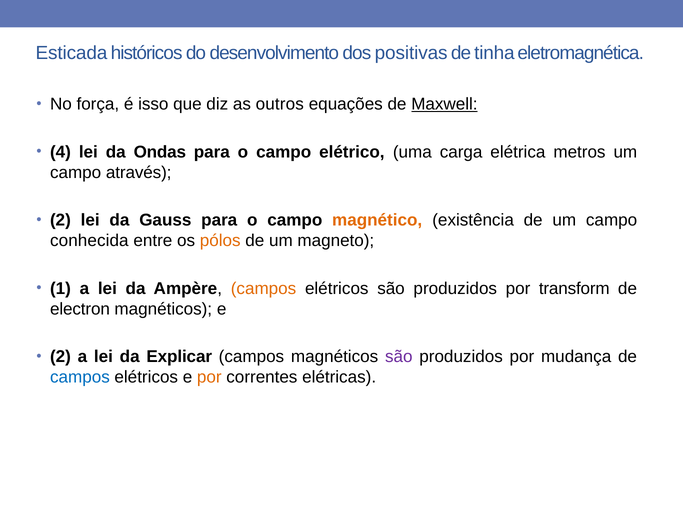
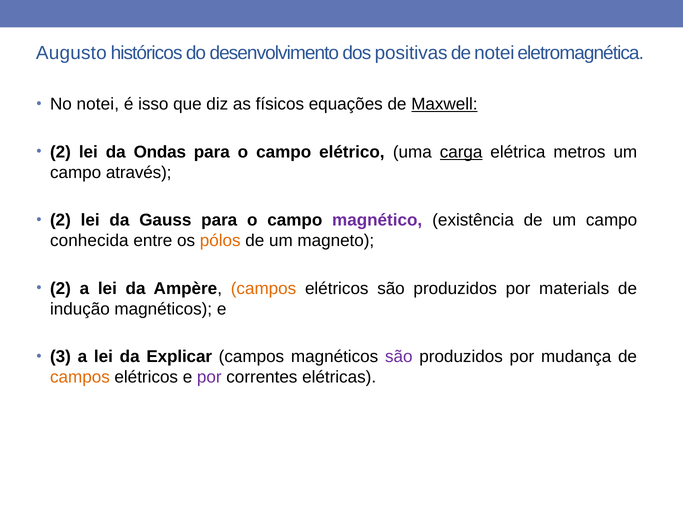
Esticada: Esticada -> Augusto (71, 53)
de tinha: tinha -> notei (494, 53)
No força: força -> notei (98, 104)
outros: outros -> físicos (280, 104)
4: 4 -> 2 (60, 152)
carga underline: none -> present (461, 152)
magnético colour: orange -> purple (377, 220)
1: 1 -> 2 (60, 289)
transform: transform -> materials (574, 289)
electron: electron -> indução (80, 309)
2: 2 -> 3 (60, 357)
campos colour: blue -> orange (80, 377)
por colour: orange -> purple (209, 377)
